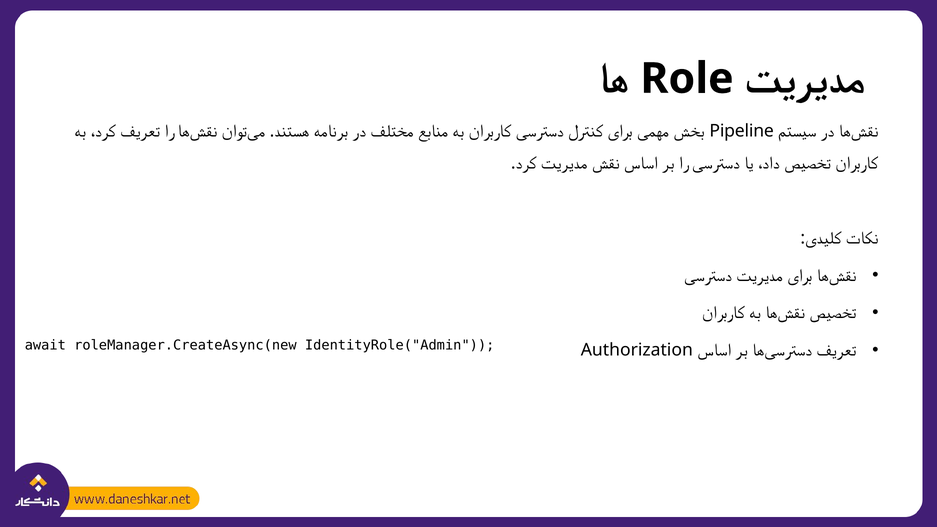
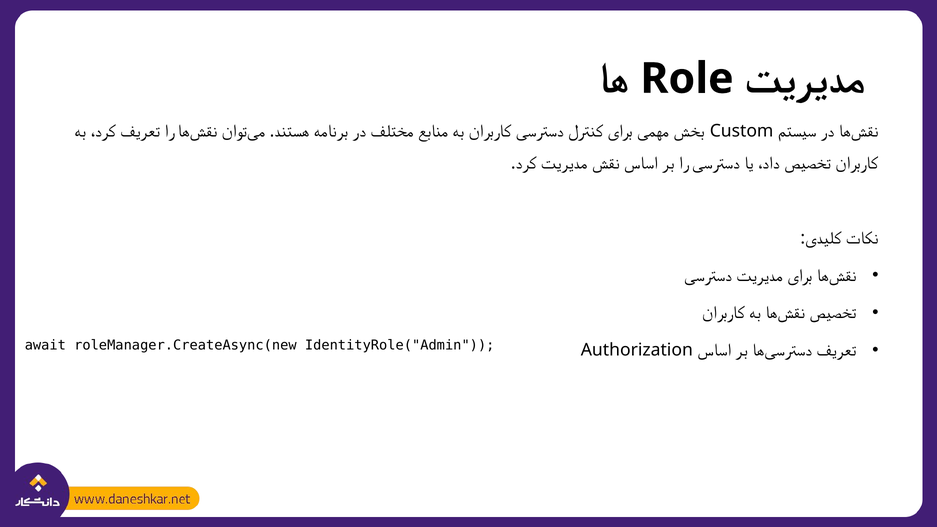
Pipeline: Pipeline -> Custom (742, 131)
